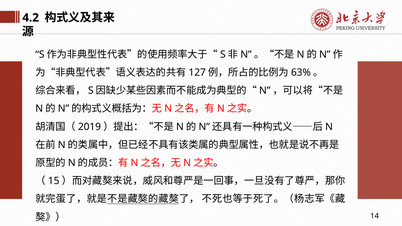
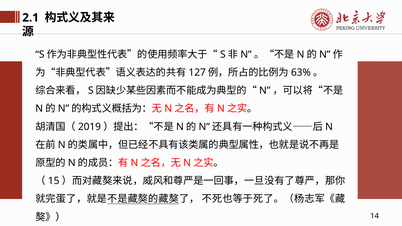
4.2: 4.2 -> 2.1 (31, 18)
